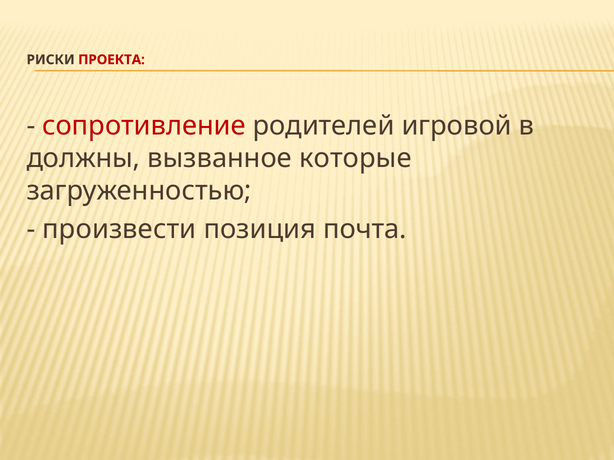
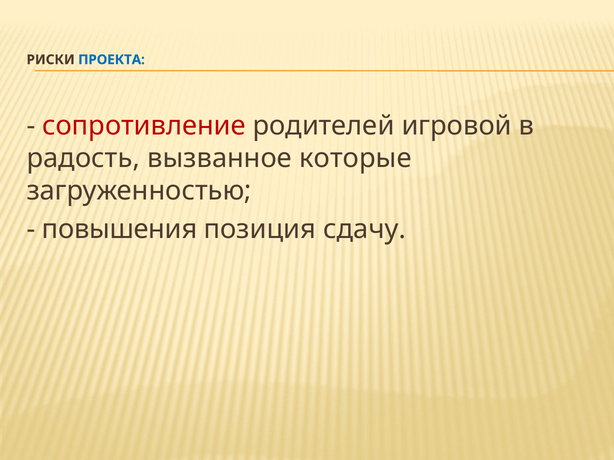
ПРОЕКТА colour: red -> blue (111, 60)
должны: должны -> радость (83, 158)
произвести: произвести -> повышения (120, 229)
почта: почта -> сдачу (365, 229)
